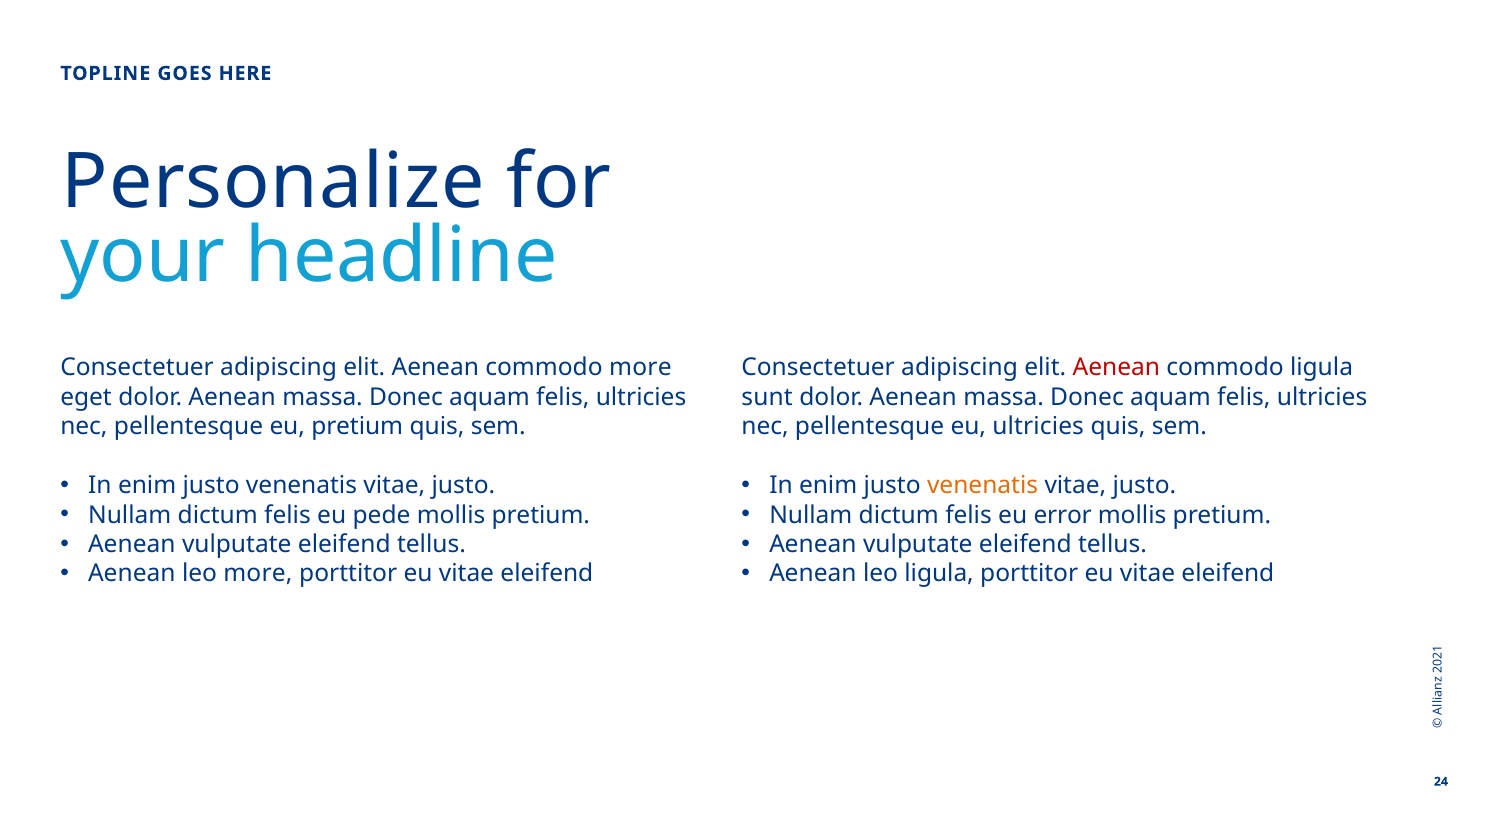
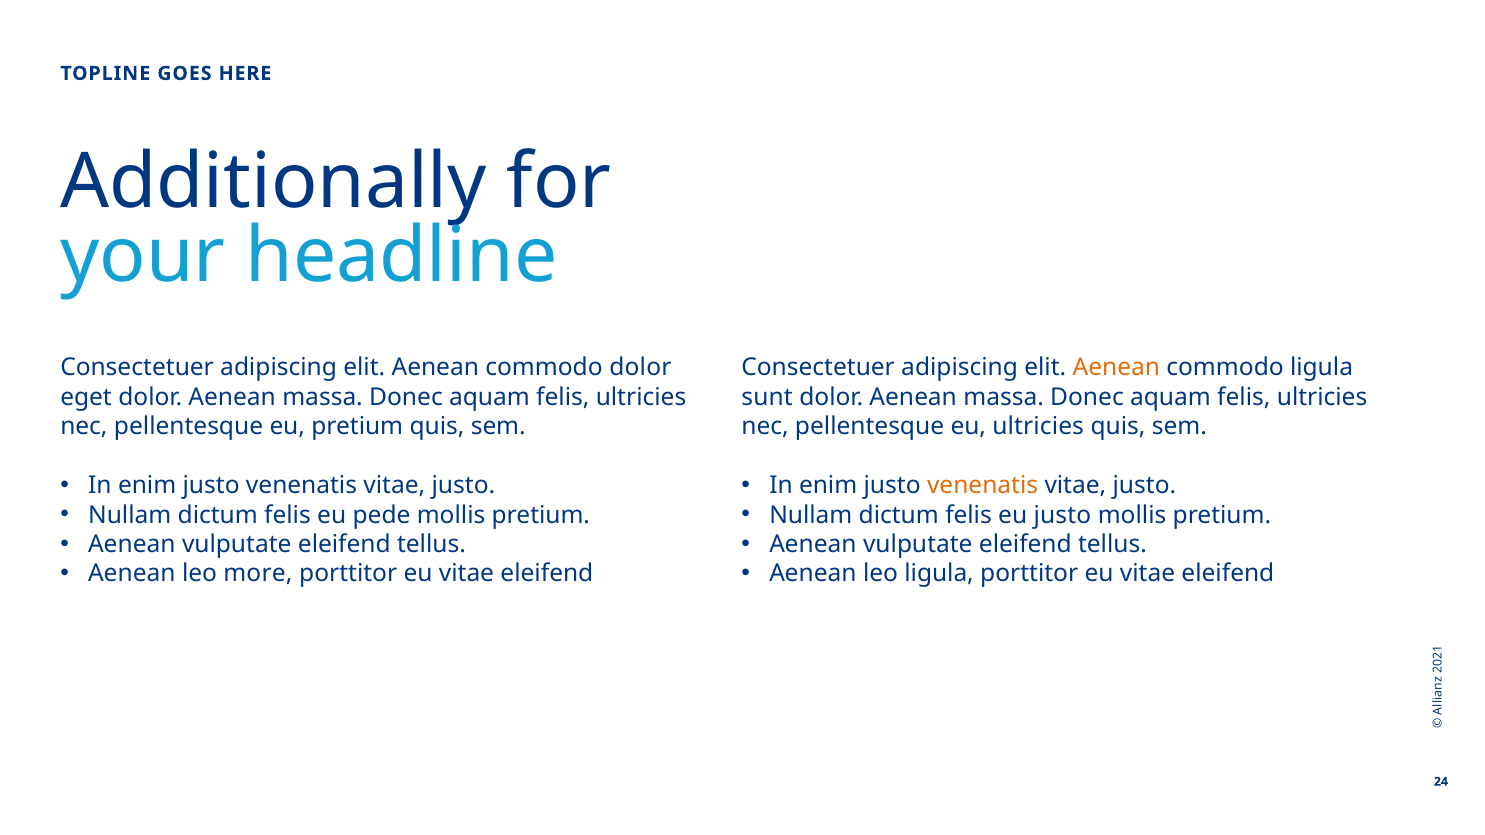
Personalize: Personalize -> Additionally (274, 182)
commodo more: more -> dolor (640, 368)
Aenean colour: red -> orange (1116, 368)
eu error: error -> justo (1062, 515)
